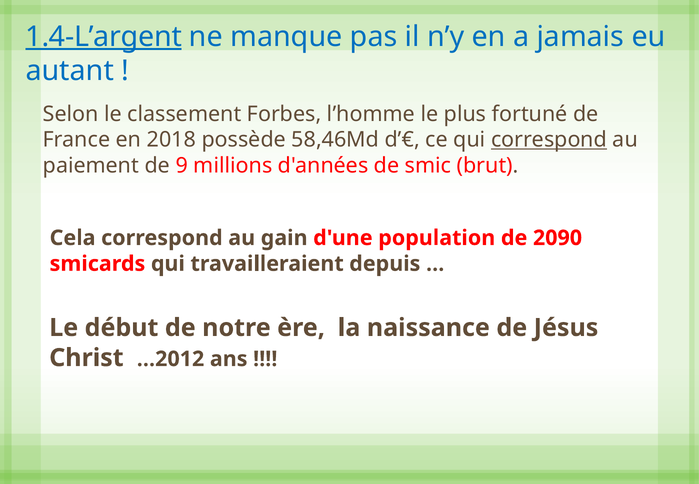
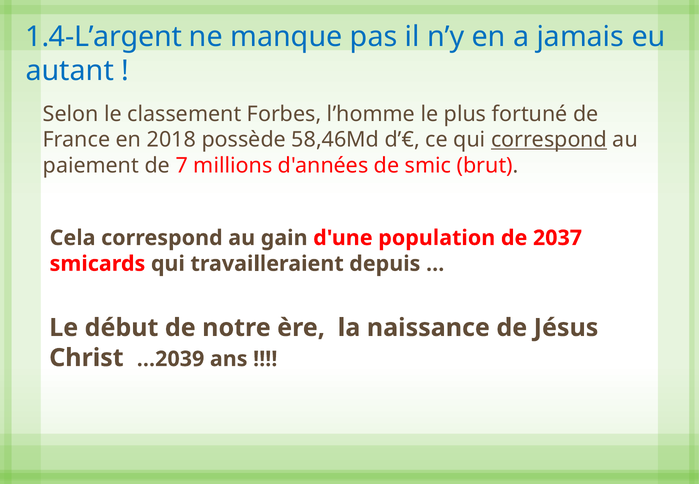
1.4-L’argent underline: present -> none (104, 37)
9: 9 -> 7 (182, 166)
2090: 2090 -> 2037 (557, 238)
…2012: …2012 -> …2039 (171, 359)
